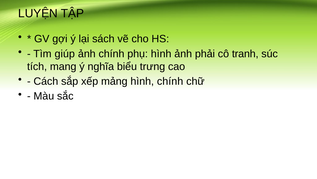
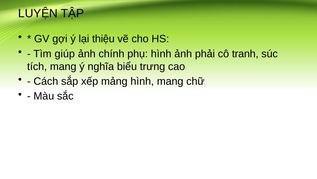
sách: sách -> thiệu (103, 39)
hình chính: chính -> mang (170, 81)
